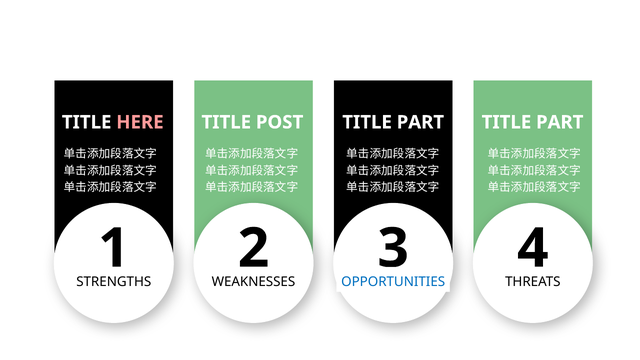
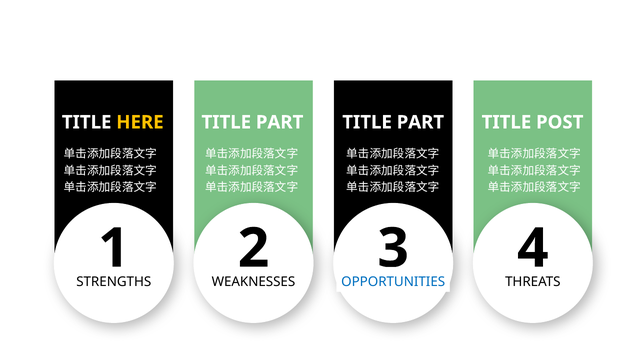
HERE colour: pink -> yellow (140, 122)
POST: POST -> PART (280, 122)
PART: PART -> POST (560, 122)
